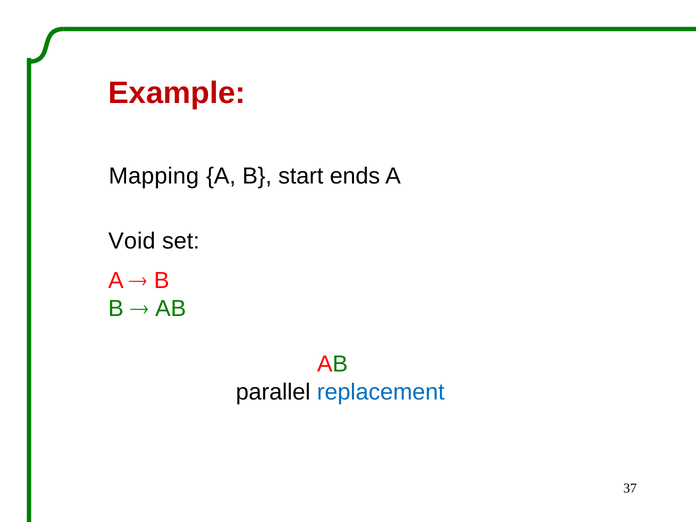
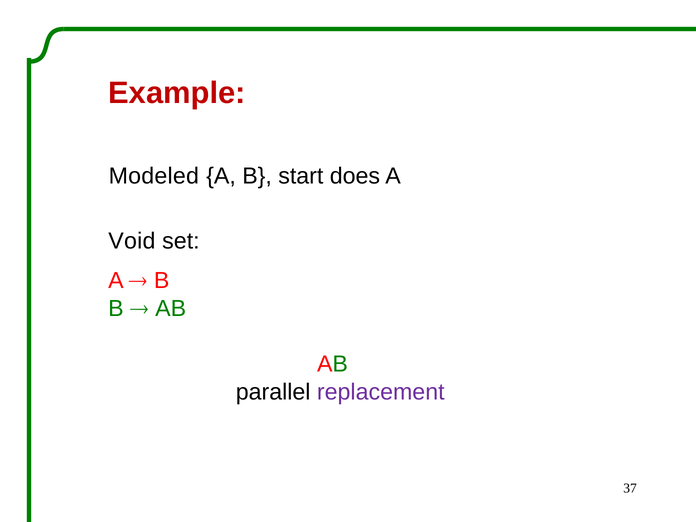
Mapping: Mapping -> Modeled (154, 176)
ends: ends -> does (355, 176)
replacement colour: blue -> purple (381, 392)
